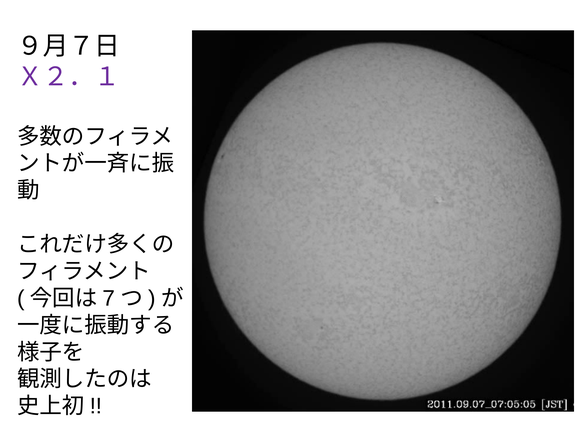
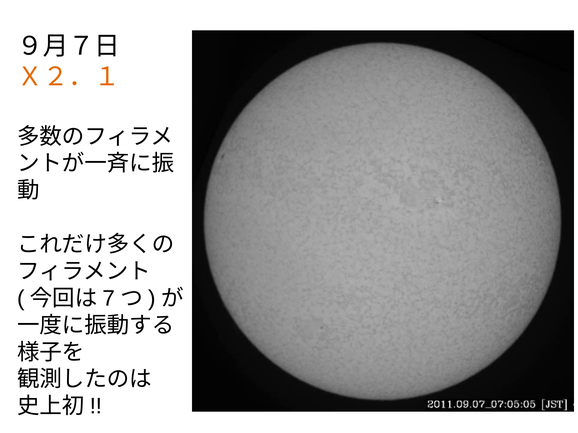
Ｘ２．１ colour: purple -> orange (68, 77)
